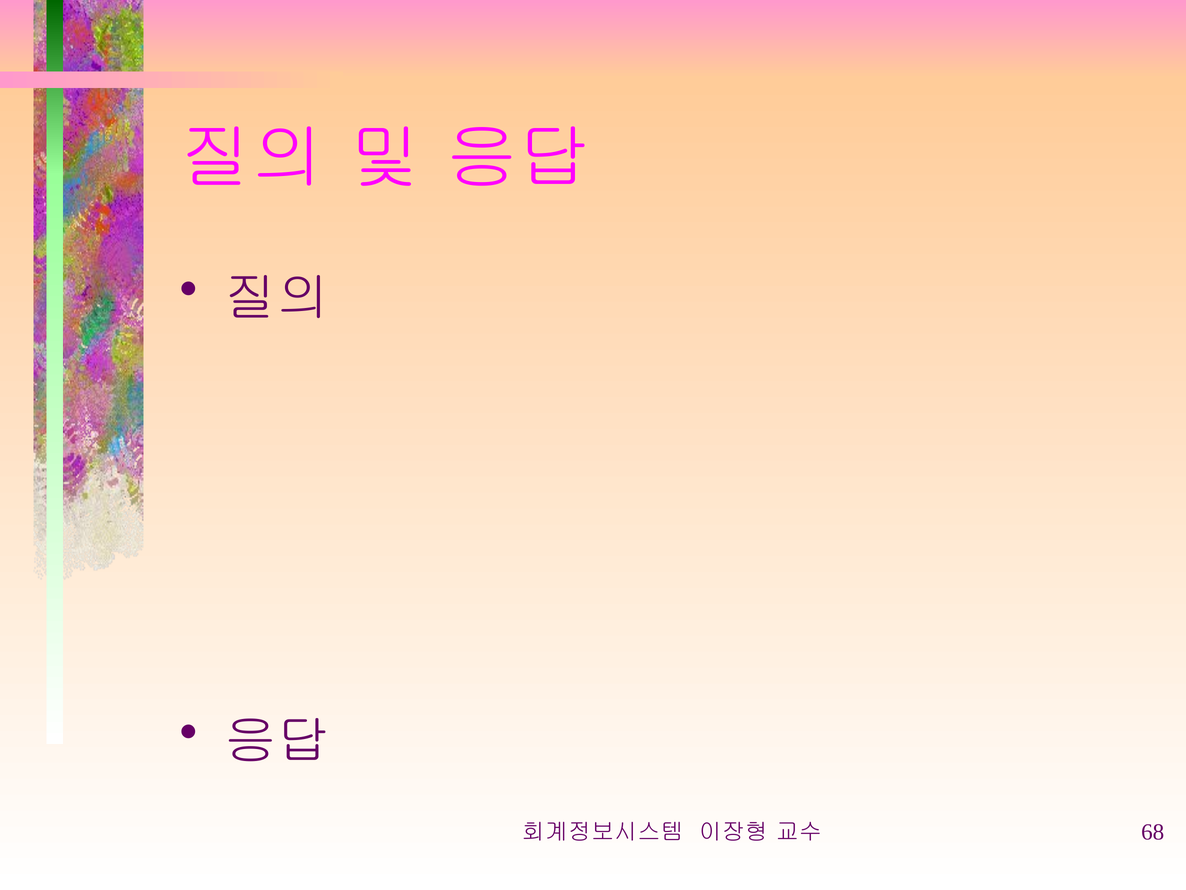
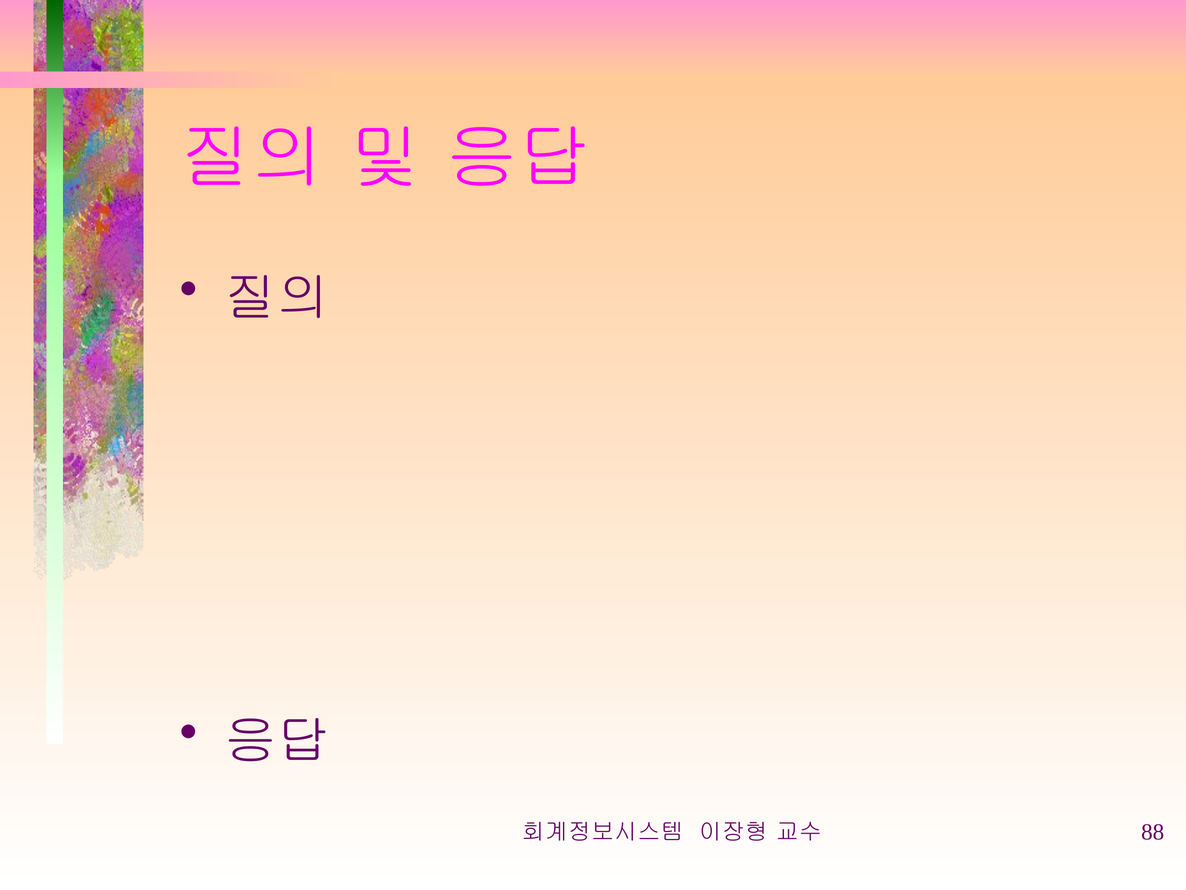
68: 68 -> 88 (1153, 832)
